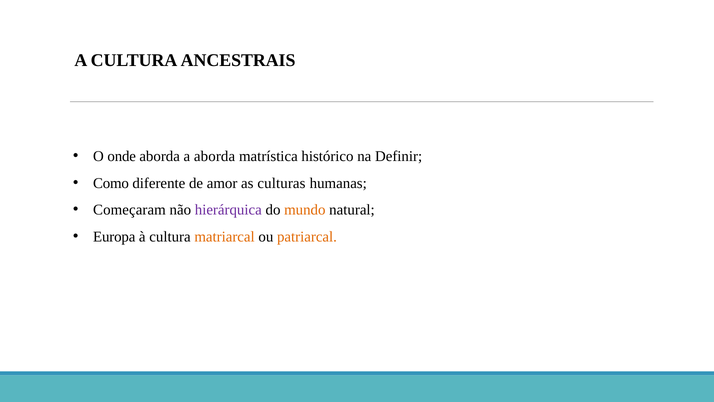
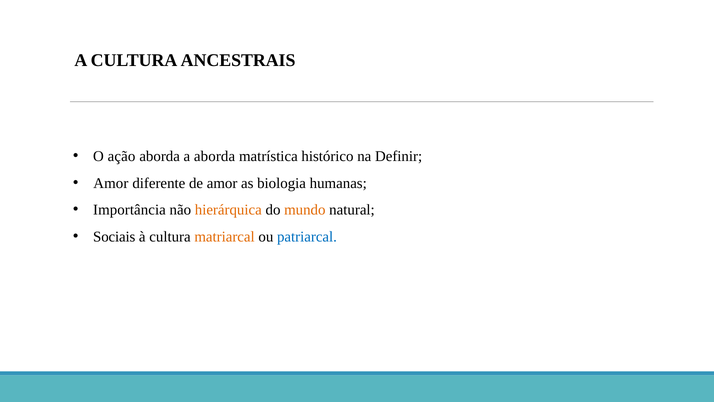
onde: onde -> ação (122, 156)
Como: Como -> Amor (111, 183)
culturas: culturas -> biologia (282, 183)
Começaram: Começaram -> Importância (129, 210)
hierárquica colour: purple -> orange (228, 210)
Europa: Europa -> Sociais (114, 237)
patriarcal colour: orange -> blue (307, 237)
